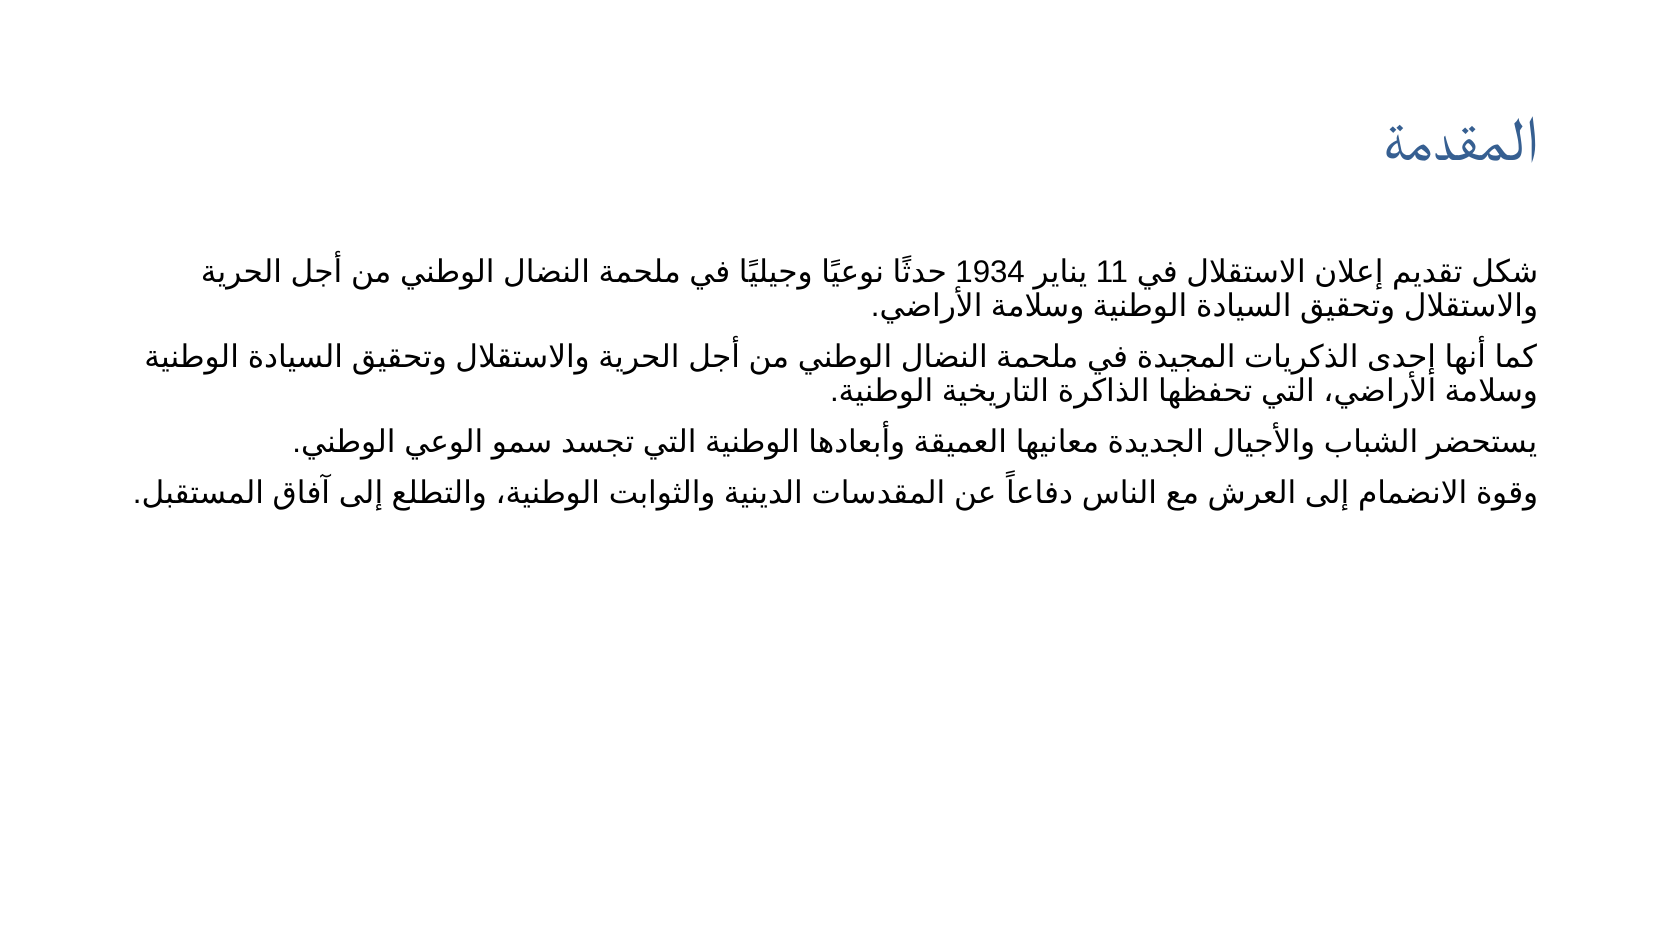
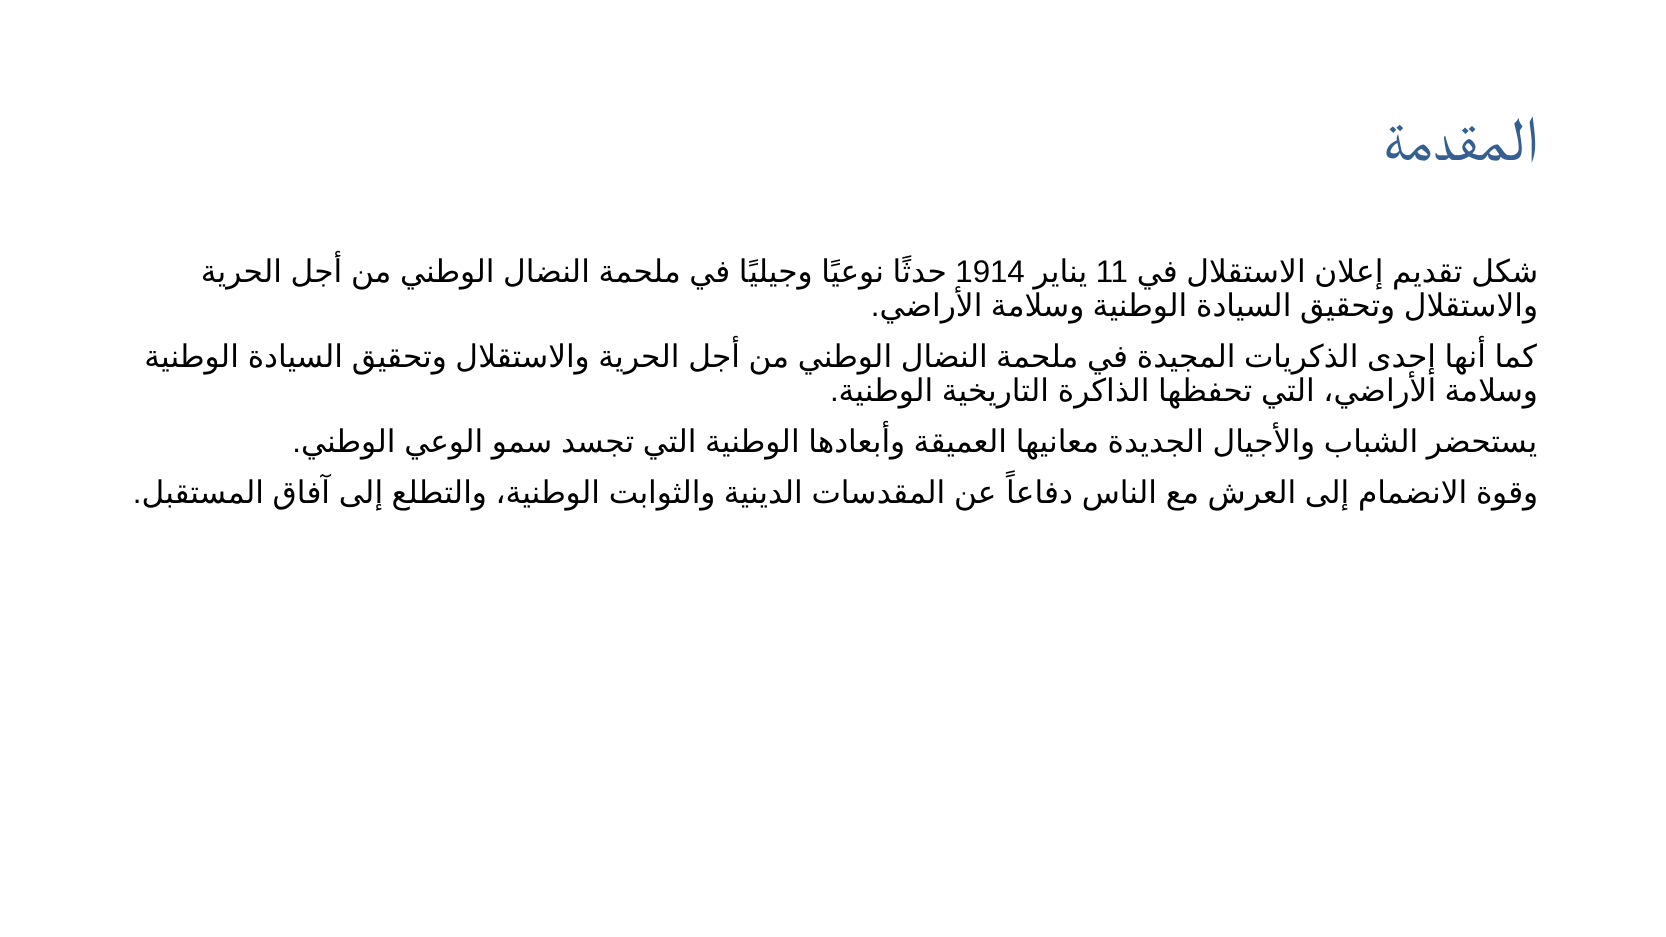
1934: 1934 -> 1914 (990, 272)
